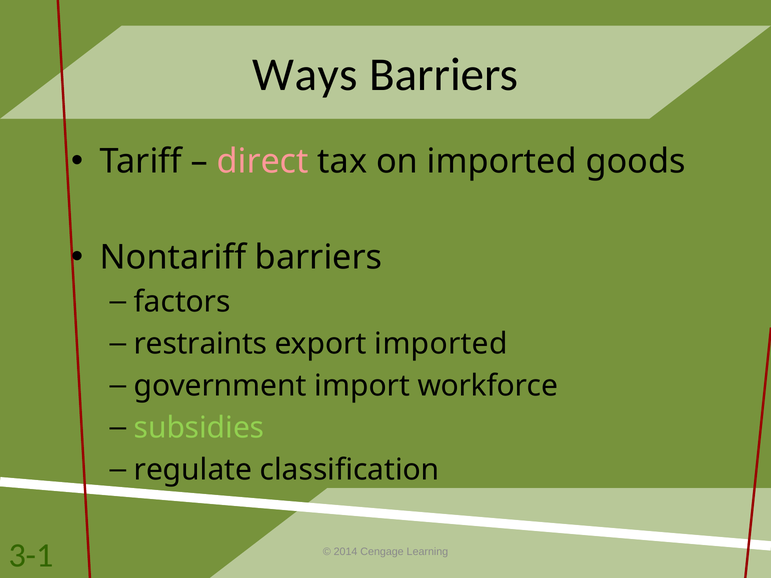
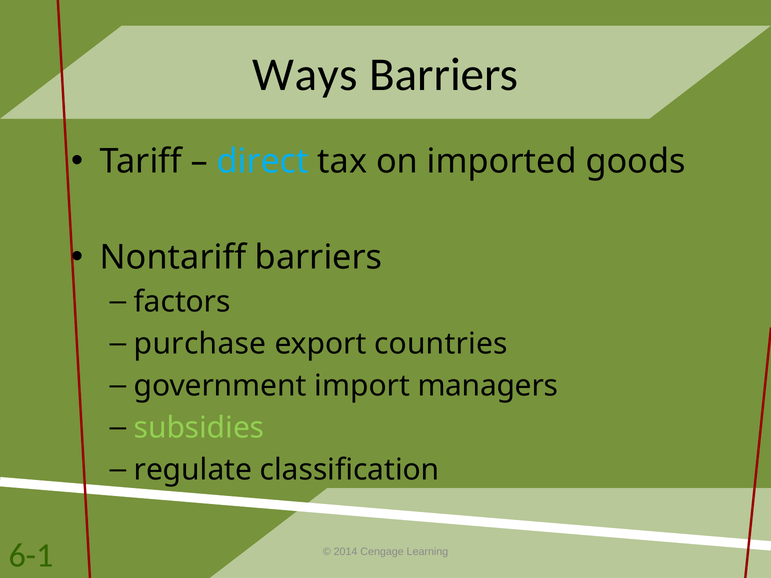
direct colour: pink -> light blue (263, 162)
restraints: restraints -> purchase (200, 344)
export imported: imported -> countries (441, 344)
workforce: workforce -> managers (488, 386)
3-1: 3-1 -> 6-1 (31, 556)
